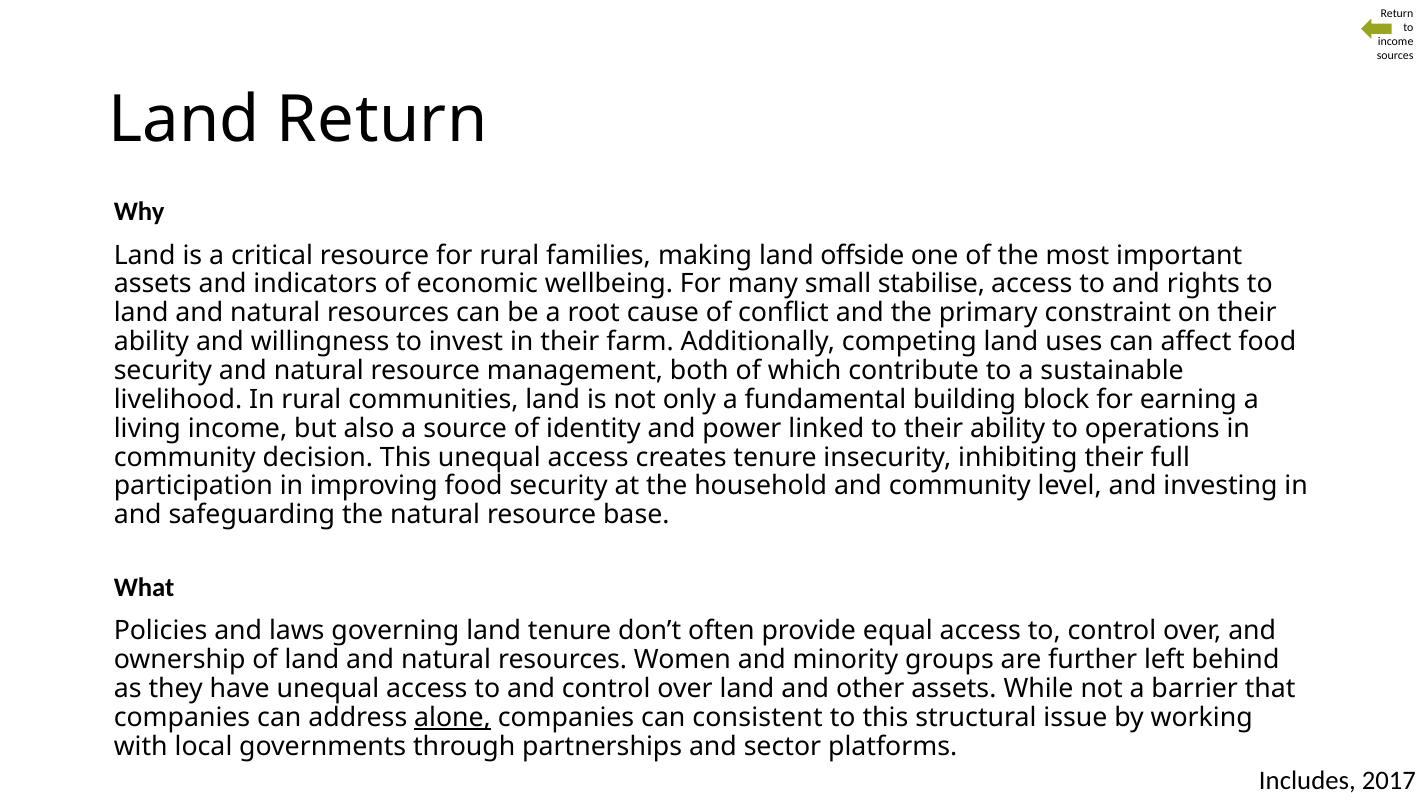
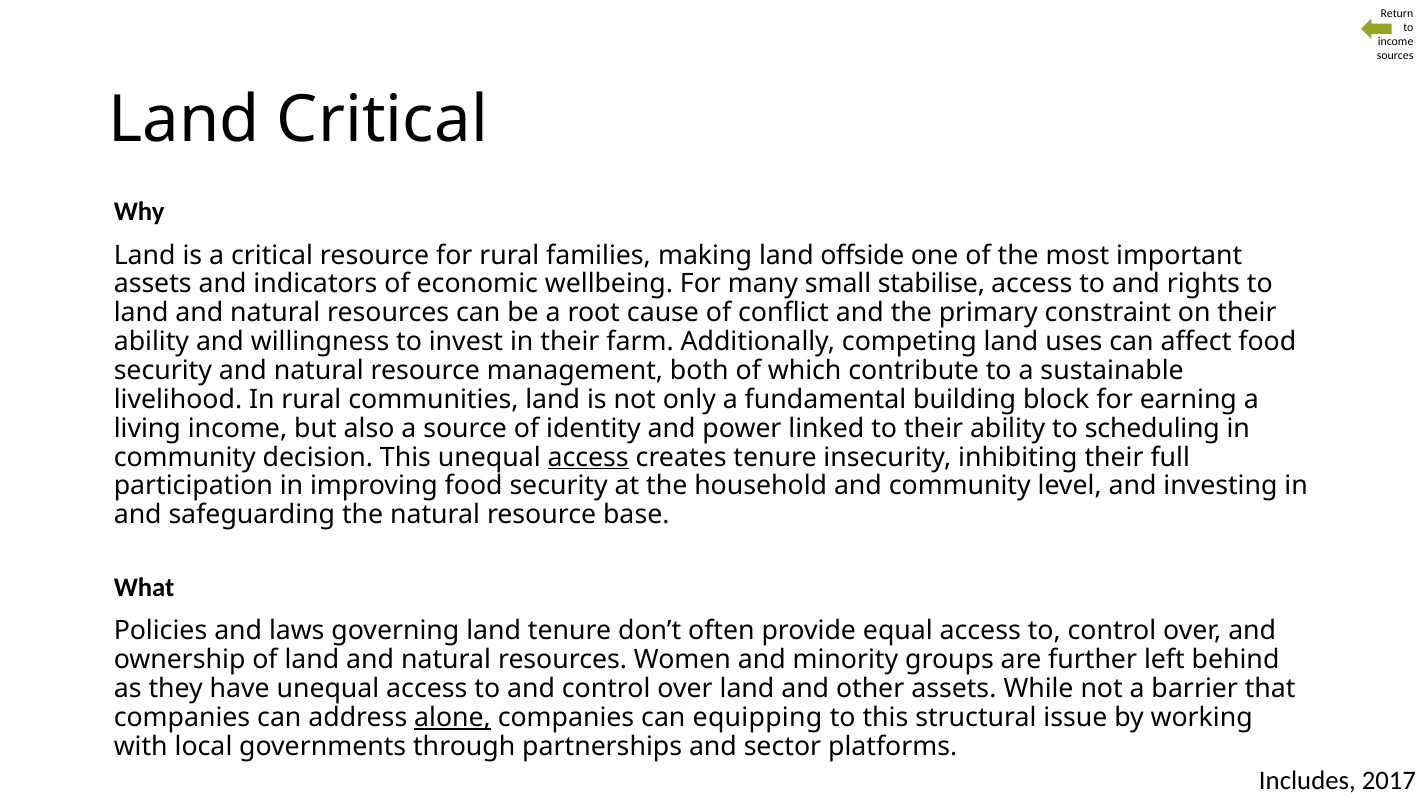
Land Return: Return -> Critical (382, 120)
operations: operations -> scheduling (1152, 428)
access underline: none -> present (588, 457)
consistent: consistent -> equipping (758, 718)
